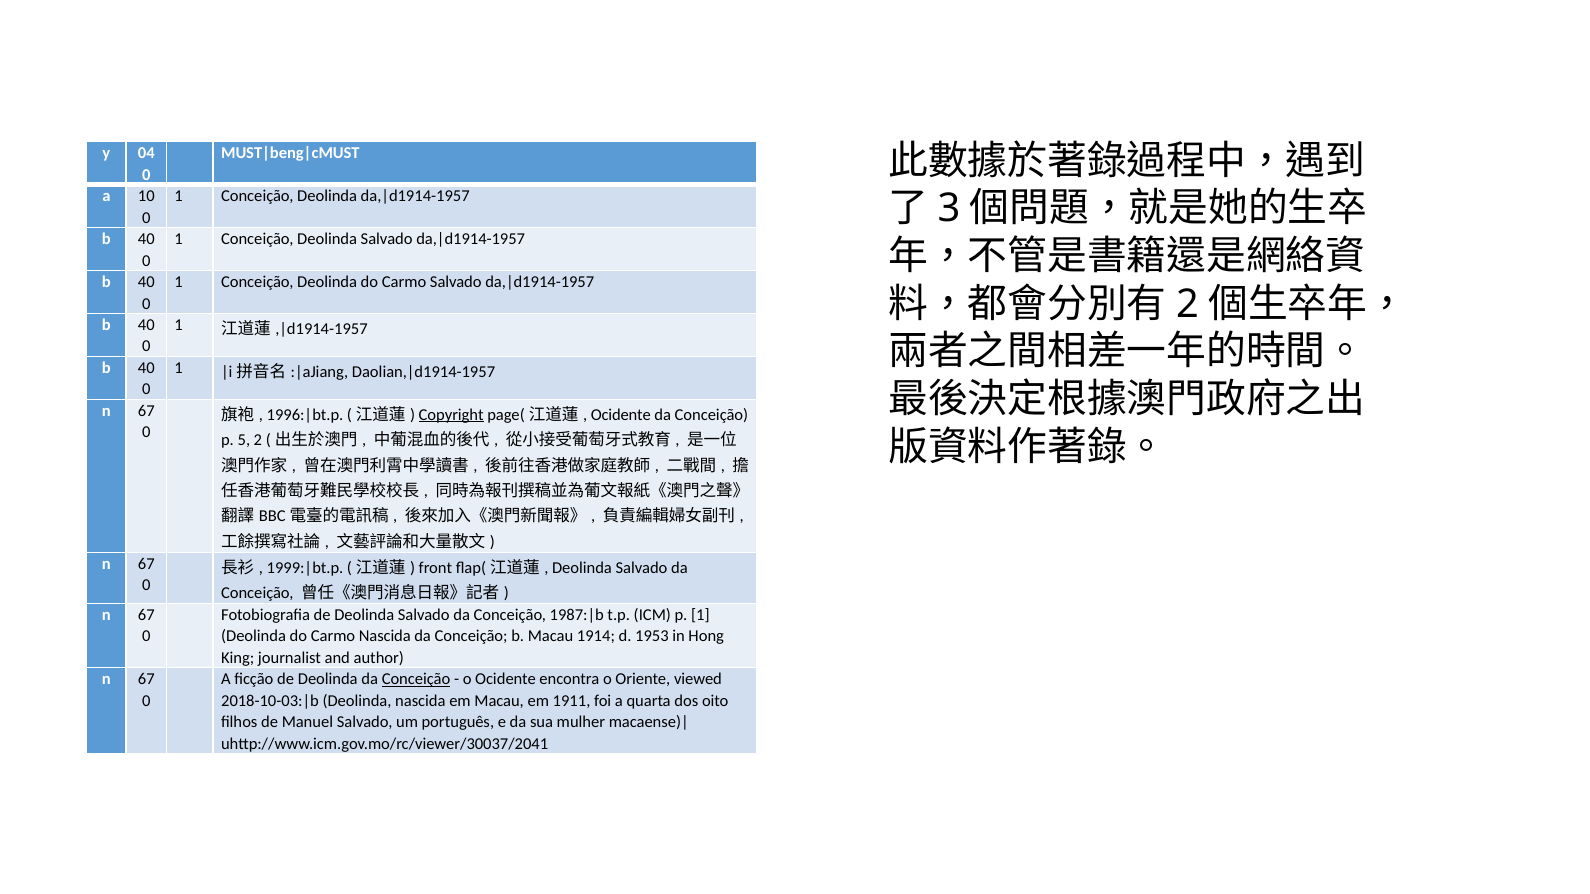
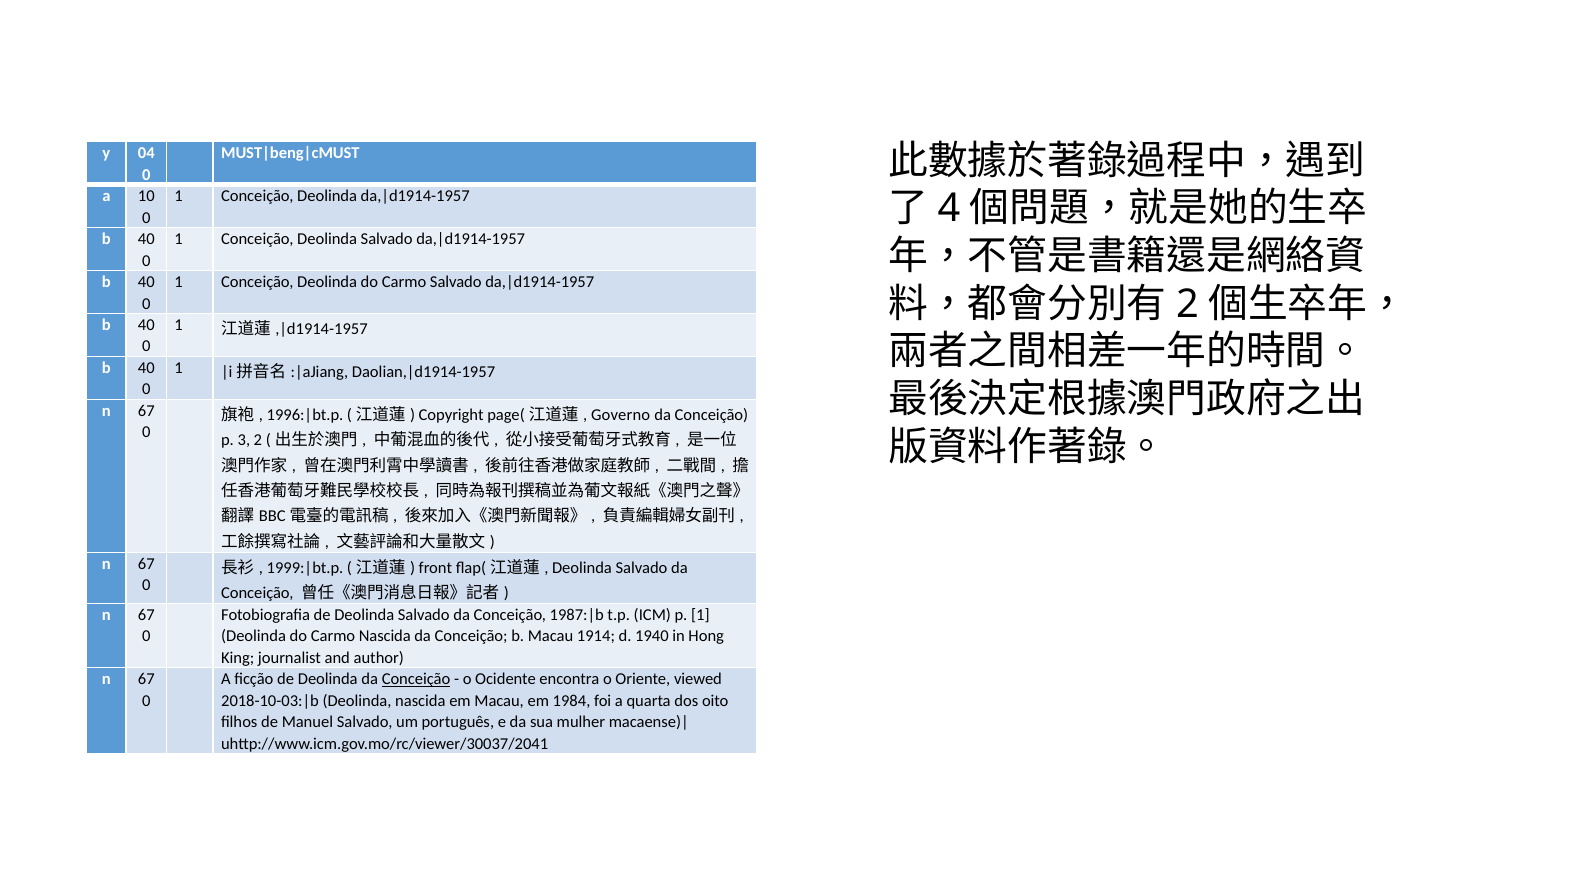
3: 3 -> 4 (949, 209)
Copyright underline: present -> none (451, 415)
Ocidente: Ocidente -> Governo (621, 415)
5: 5 -> 3 (244, 440)
1953: 1953 -> 1940 (652, 637)
1911: 1911 -> 1984 (572, 701)
